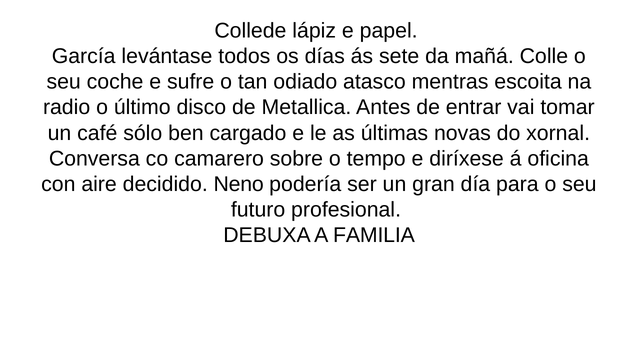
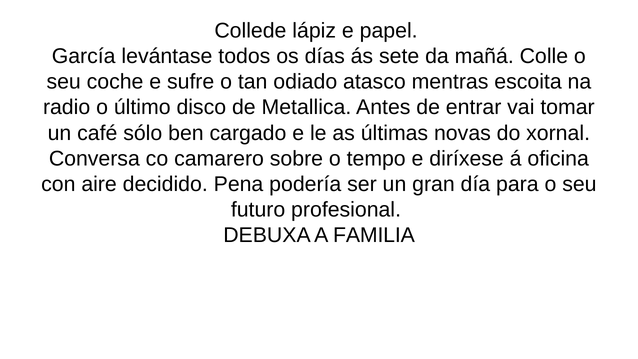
Neno: Neno -> Pena (239, 184)
